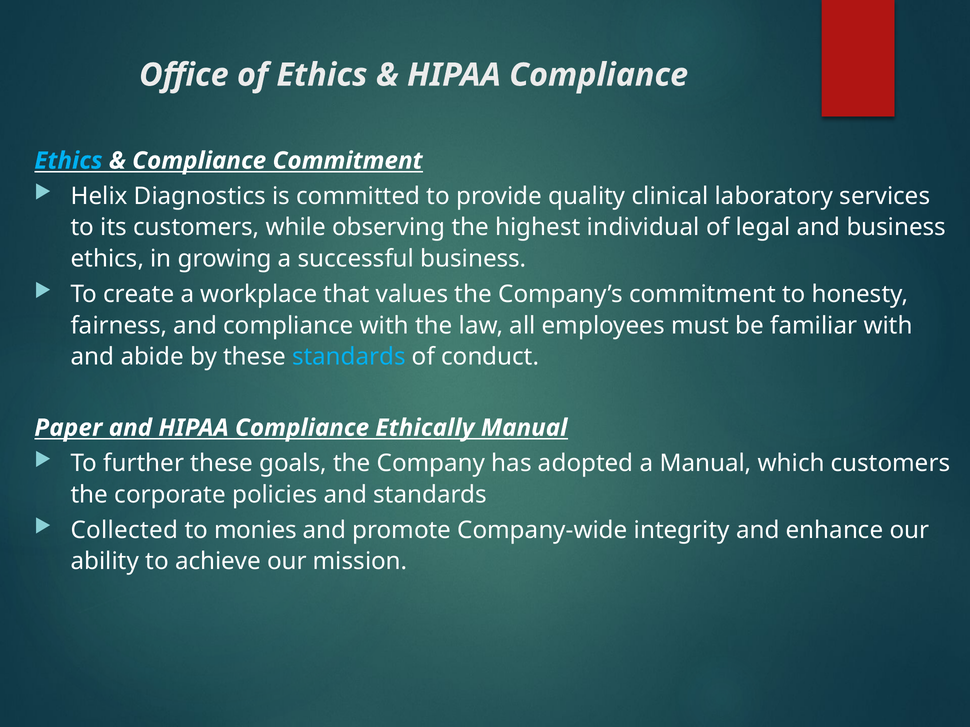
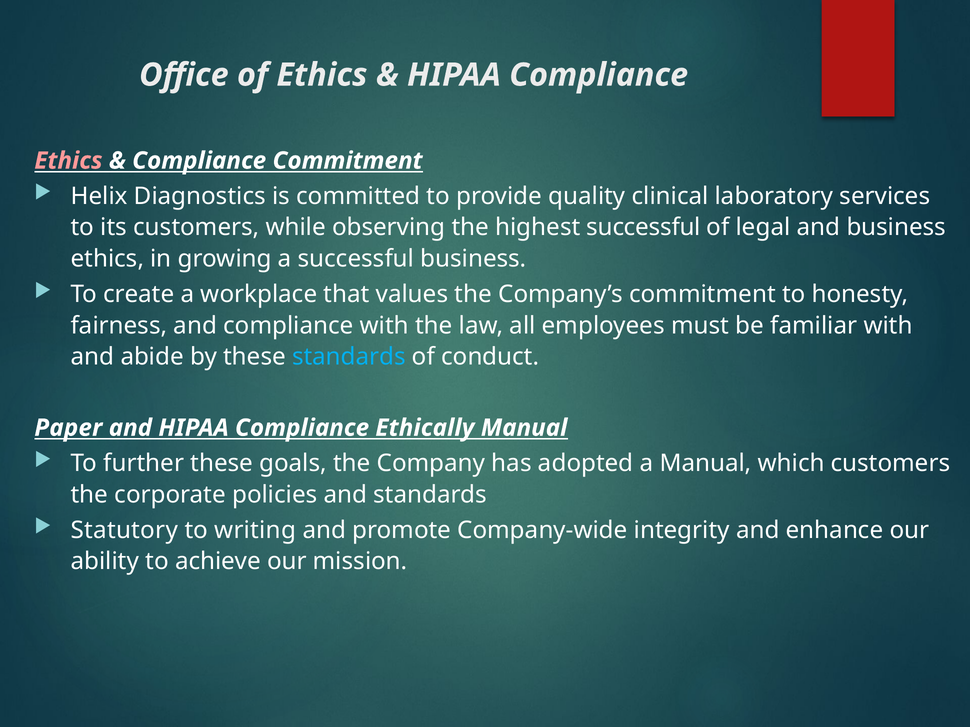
Ethics colour: light blue -> pink (68, 161)
highest individual: individual -> successful (644, 228)
Collected: Collected -> Statutory (124, 530)
monies: monies -> writing (255, 530)
